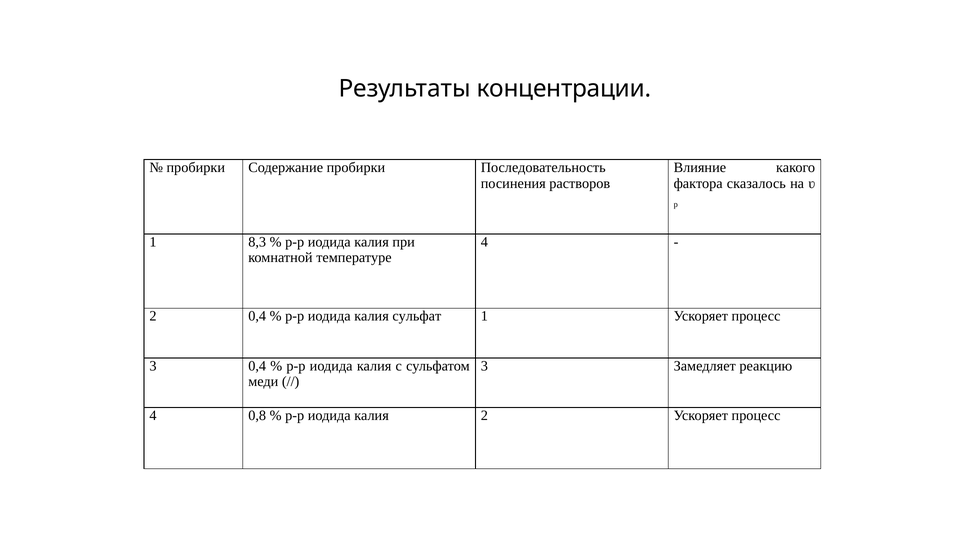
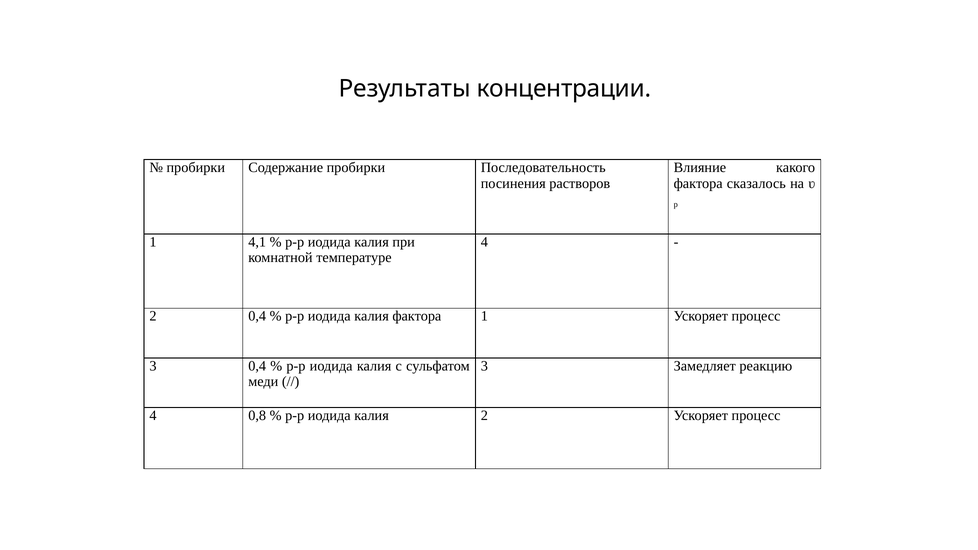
8,3: 8,3 -> 4,1 (257, 242)
калия сульфат: сульфат -> фактора (417, 316)
